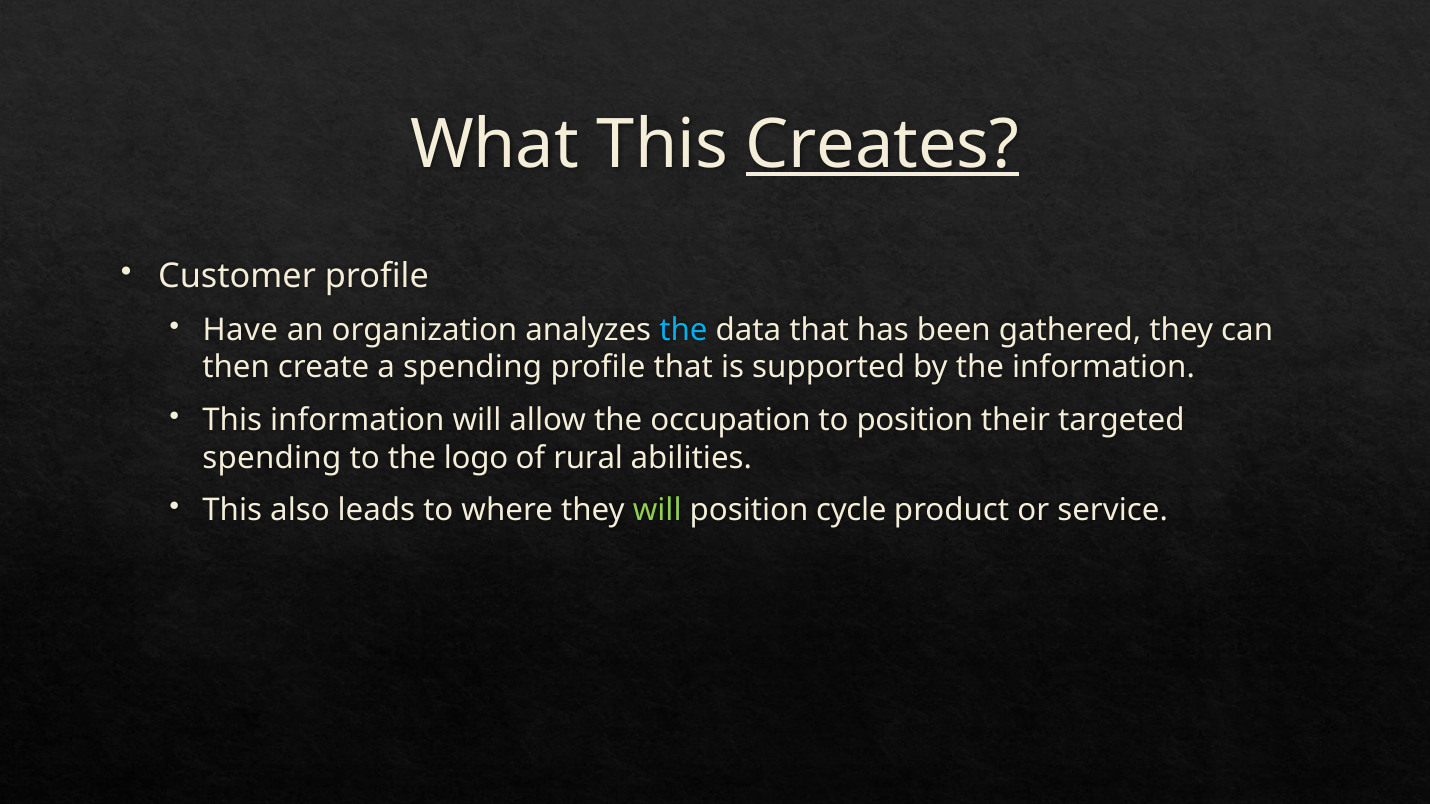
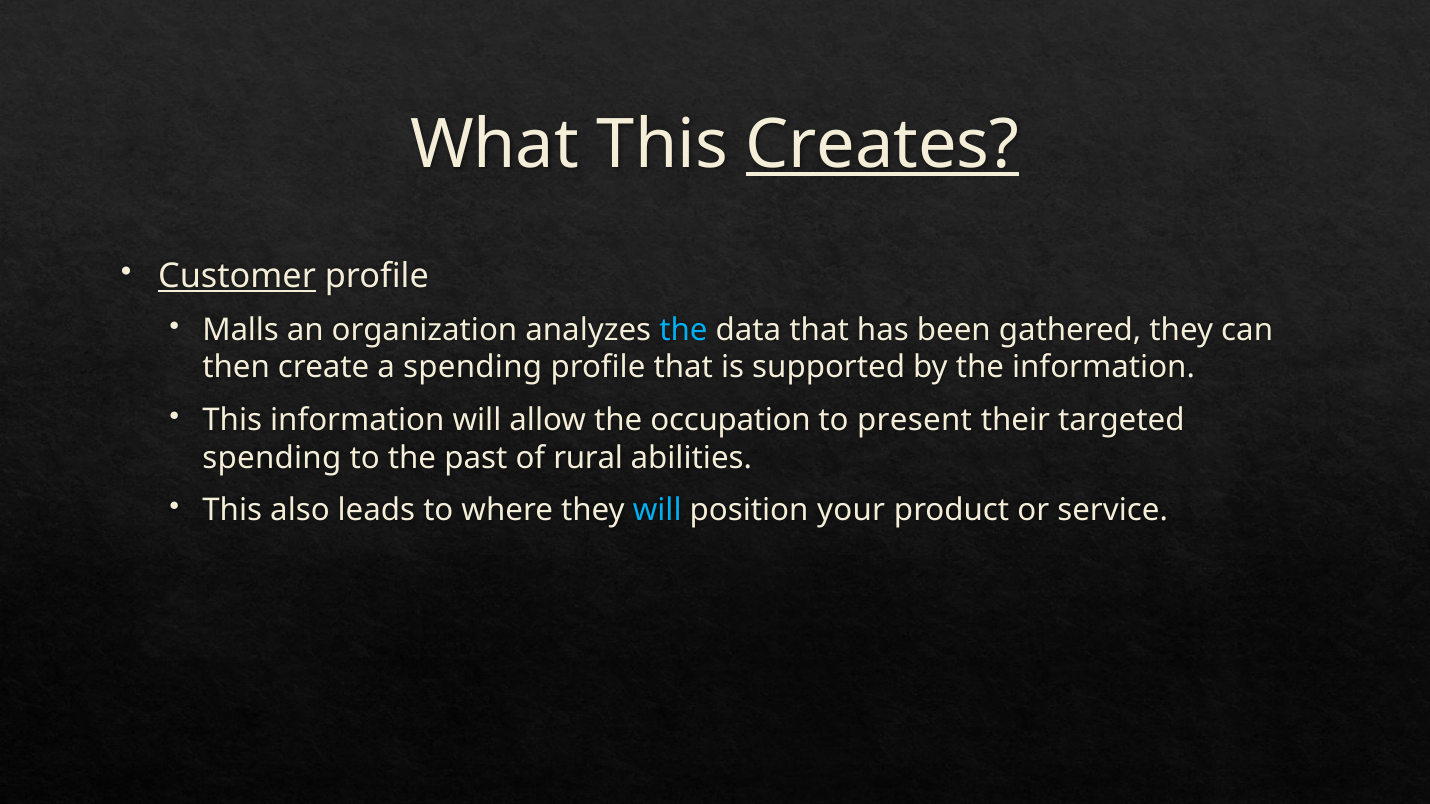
Customer underline: none -> present (237, 276)
Have: Have -> Malls (241, 330)
to position: position -> present (915, 421)
logo: logo -> past (476, 458)
will colour: light green -> light blue (657, 511)
cycle: cycle -> your (851, 511)
